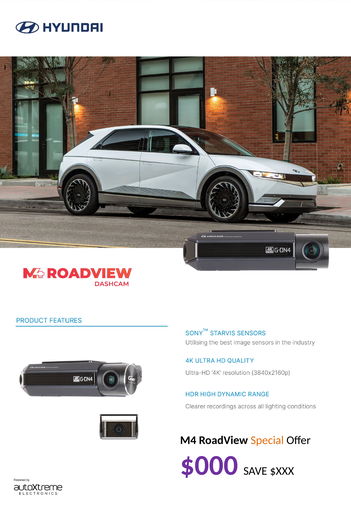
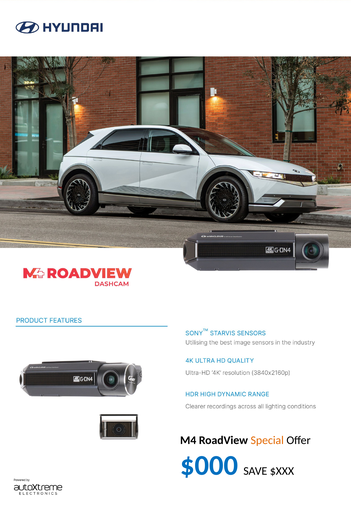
$000 colour: purple -> blue (209, 466)
